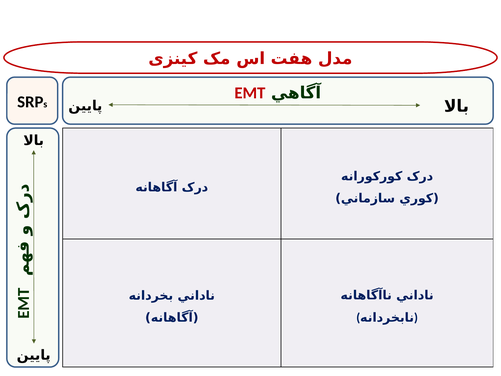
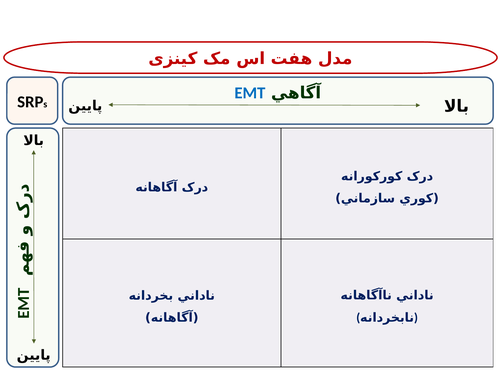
EMT colour: red -> blue (250, 93)
